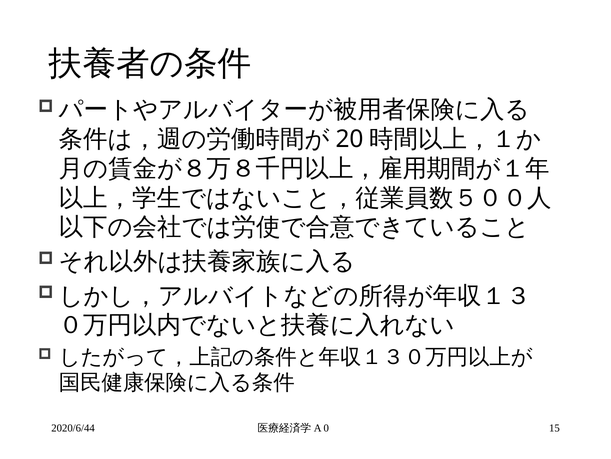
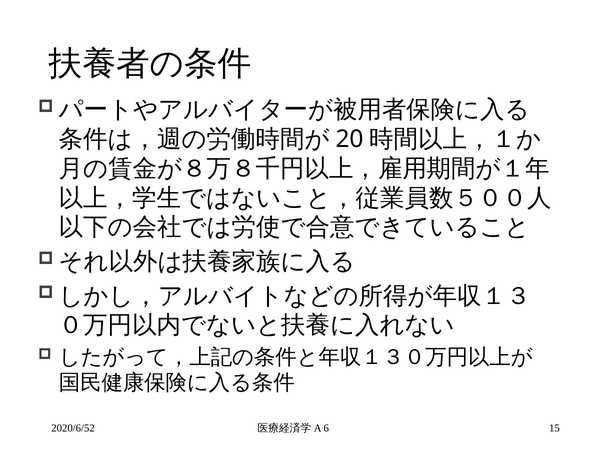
2020/6/44: 2020/6/44 -> 2020/6/52 (73, 427)
0: 0 -> 6 (326, 427)
